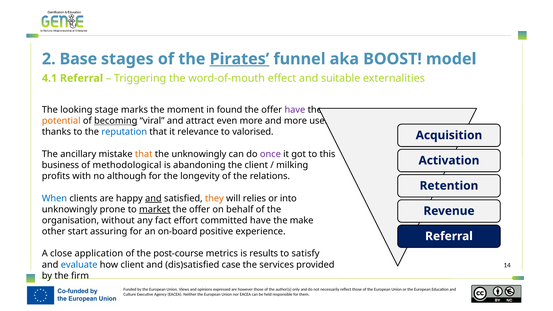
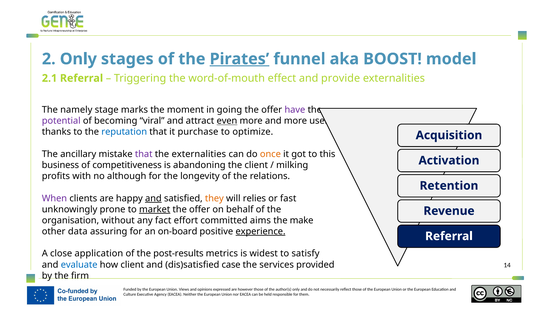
2 Base: Base -> Only (78, 59)
4.1: 4.1 -> 2.1 (50, 78)
suitable: suitable -> provide (341, 78)
looking: looking -> namely (76, 110)
found: found -> going (229, 110)
potential colour: orange -> purple (61, 121)
becoming underline: present -> none (116, 121)
even underline: none -> present (227, 121)
relevance: relevance -> purchase (198, 132)
valorised: valorised -> optimize (253, 132)
that colour: orange -> purple (144, 154)
the unknowingly: unknowingly -> externalities (199, 154)
once colour: purple -> orange (270, 154)
methodological: methodological -> competitiveness (127, 165)
When colour: blue -> purple (54, 198)
into: into -> fast (288, 198)
committed have: have -> aims (260, 220)
start: start -> data (78, 232)
experience underline: none -> present (261, 232)
post-course: post-course -> post-results (178, 254)
results: results -> widest (264, 254)
